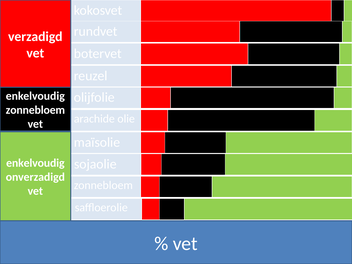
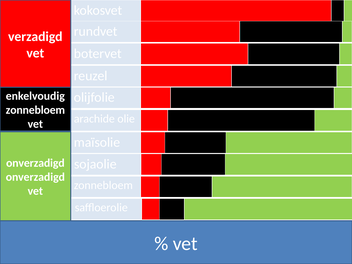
enkelvoudig: enkelvoudig -> onverzadigd (35, 163)
